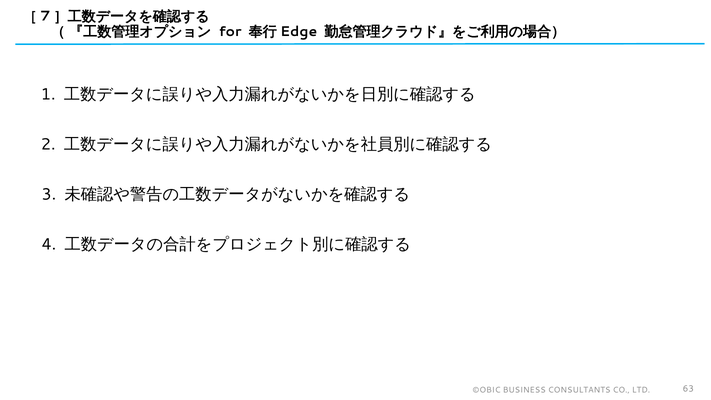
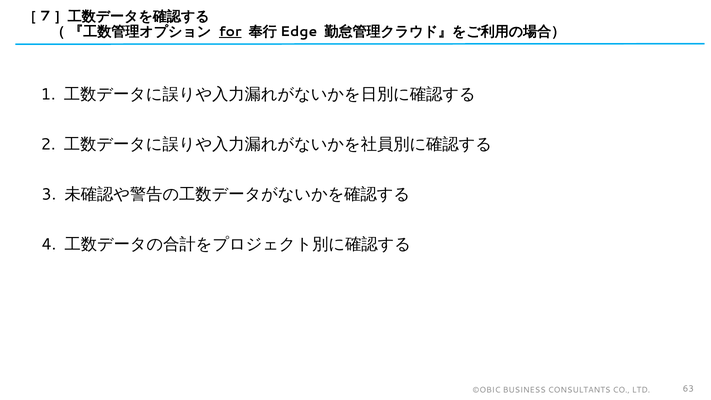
for underline: none -> present (230, 31)
